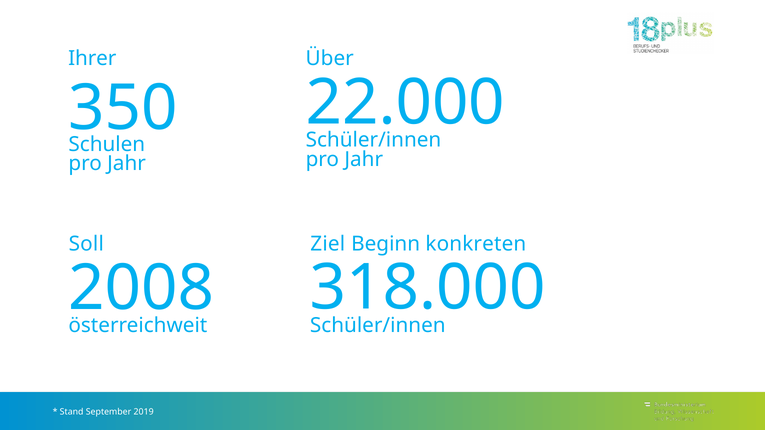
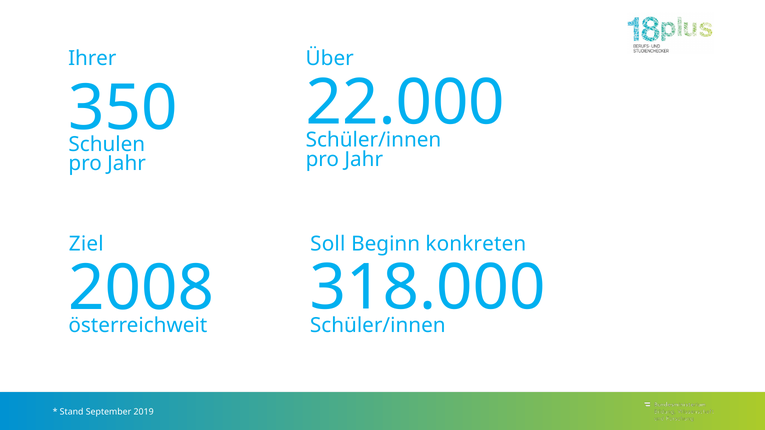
Ziel: Ziel -> Soll (328, 244)
Soll: Soll -> Ziel (86, 244)
